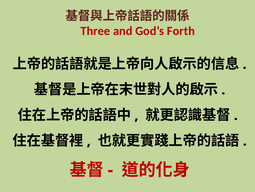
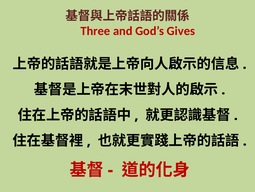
Forth: Forth -> Gives (181, 31)
